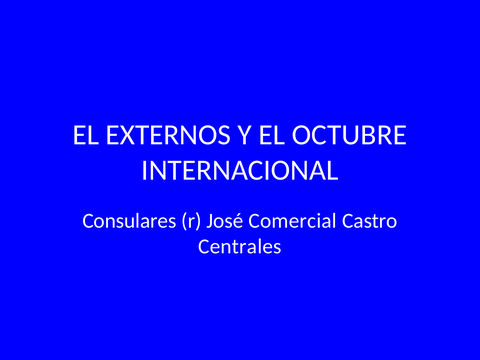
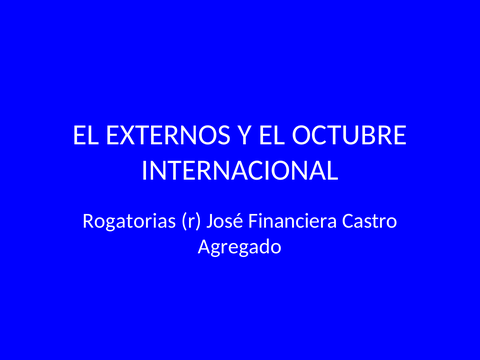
Consulares: Consulares -> Rogatorias (129, 221)
Comercial: Comercial -> Financiera (293, 221)
Centrales: Centrales -> Agregado (240, 246)
